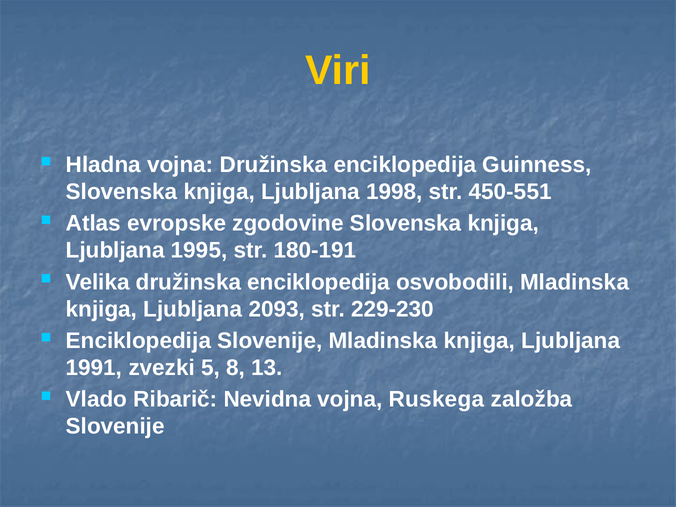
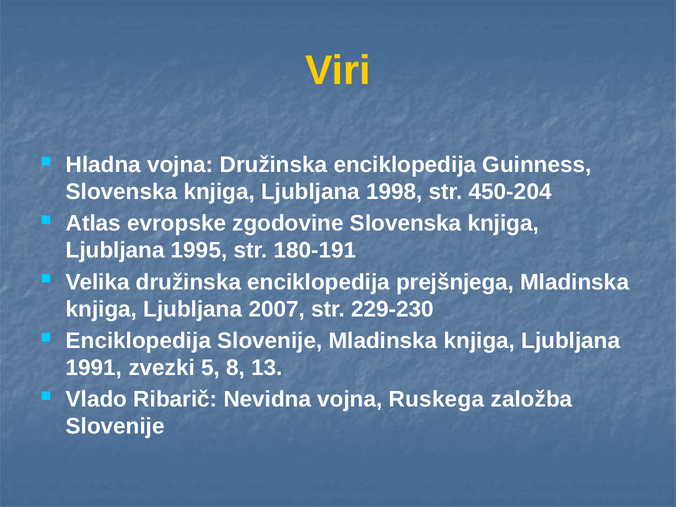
450-551: 450-551 -> 450-204 (510, 192)
osvobodili: osvobodili -> prejšnjega (455, 282)
2093: 2093 -> 2007 (277, 309)
